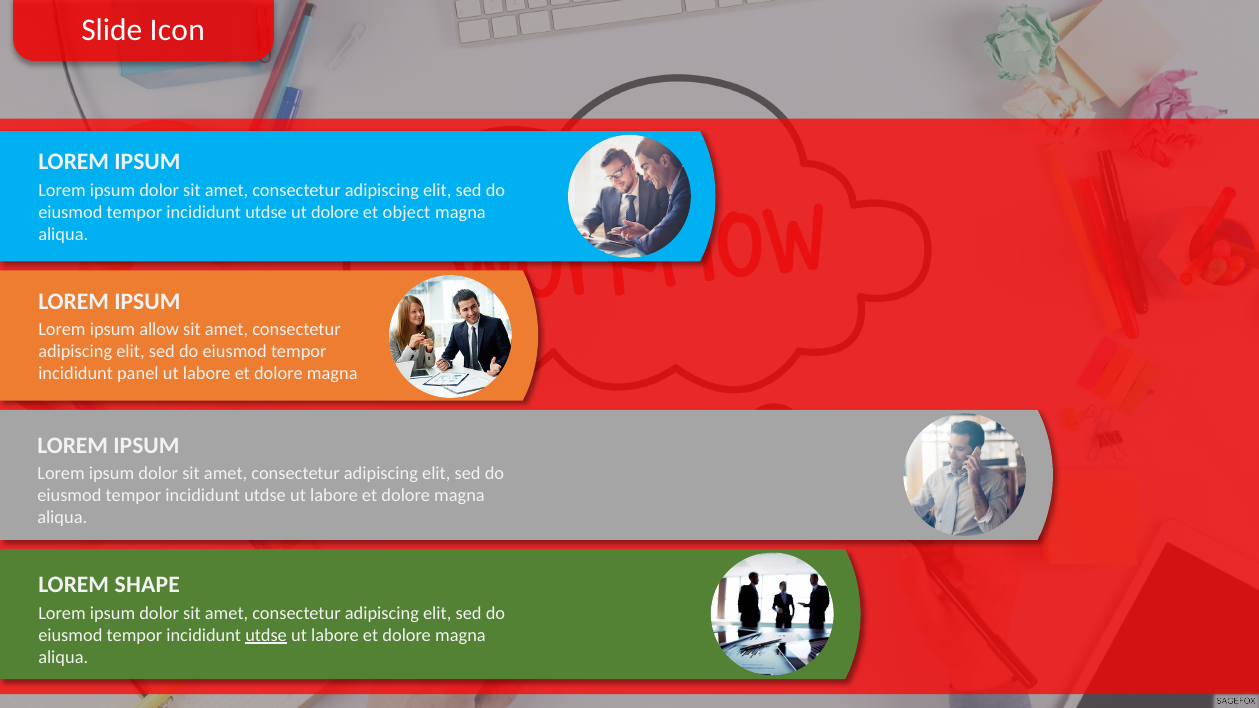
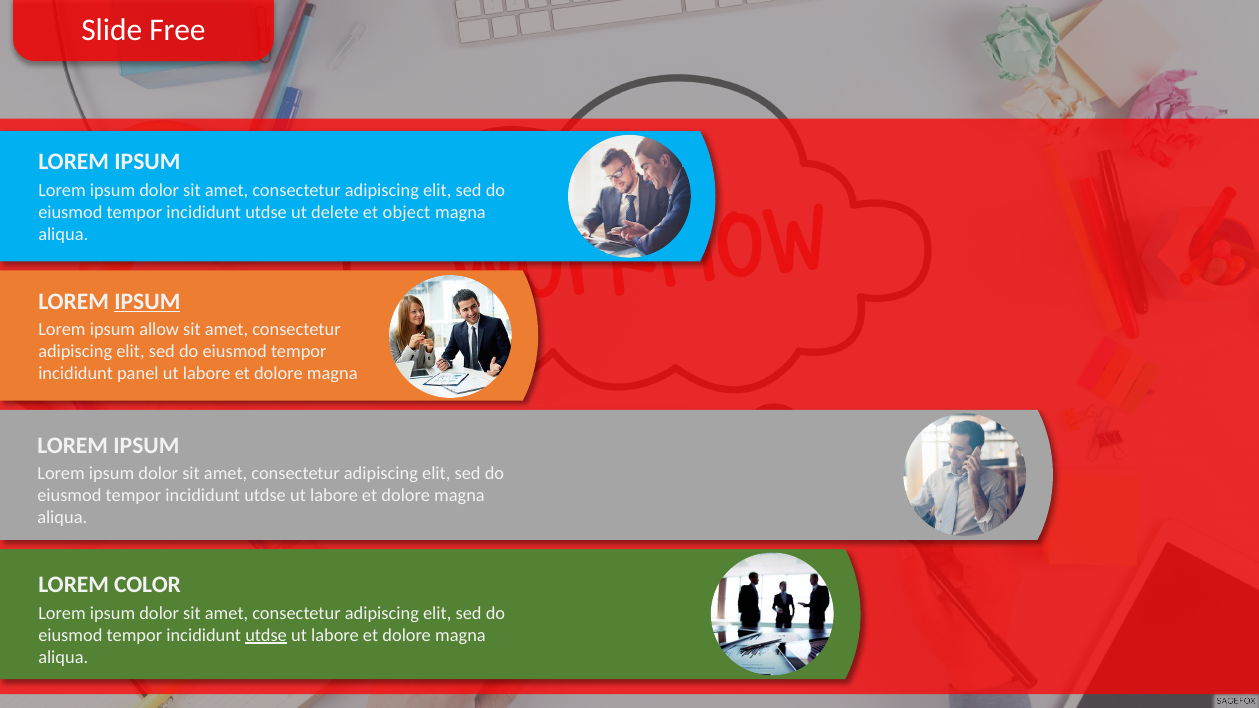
Icon: Icon -> Free (177, 30)
ut dolore: dolore -> delete (335, 213)
IPSUM underline: none -> present (147, 301)
SHAPE: SHAPE -> COLOR (148, 585)
